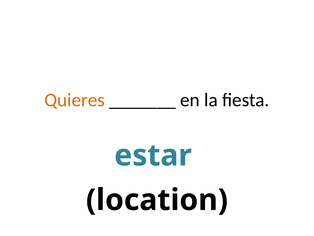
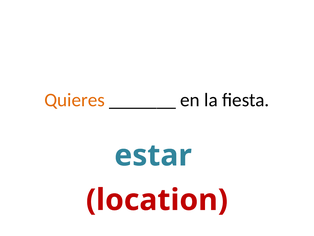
location colour: black -> red (157, 200)
